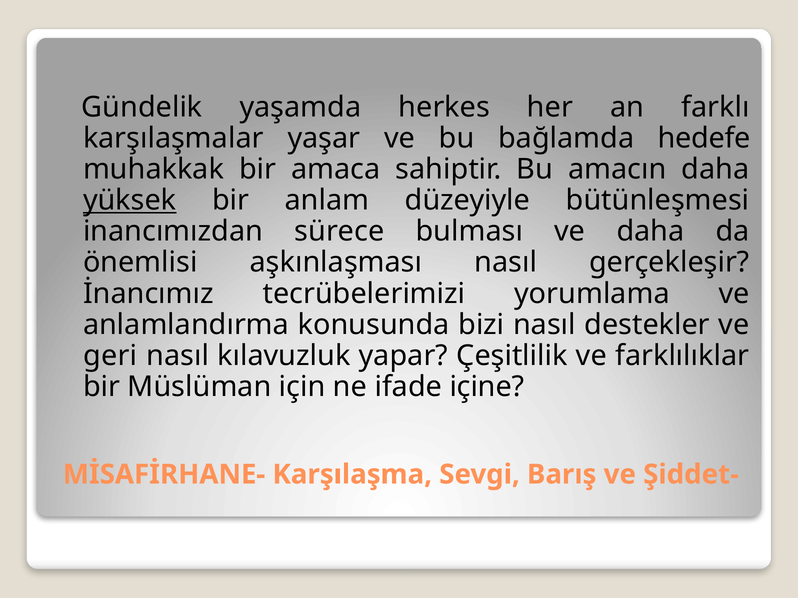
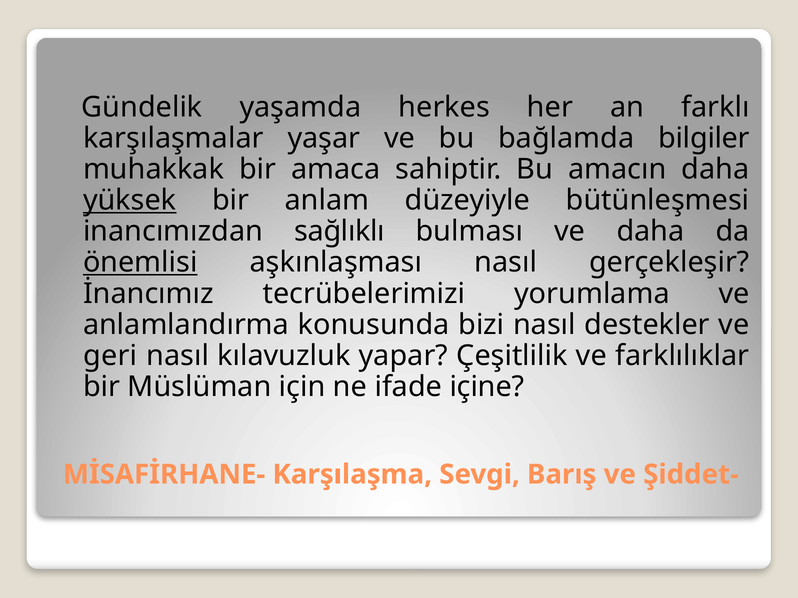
hedefe: hedefe -> bilgiler (704, 138)
sürece: sürece -> sağlıklı (340, 232)
önemlisi underline: none -> present (140, 263)
